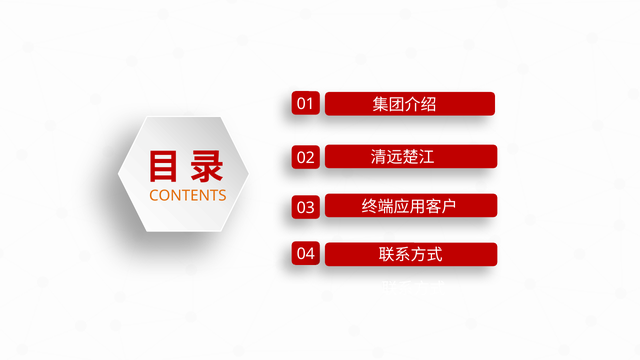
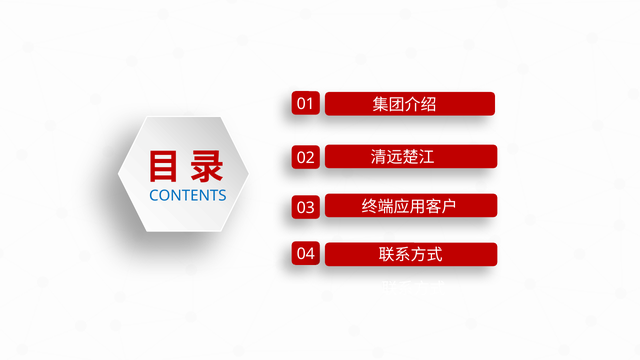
CONTENTS colour: orange -> blue (188, 196)
